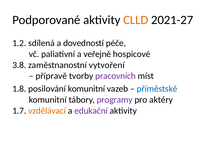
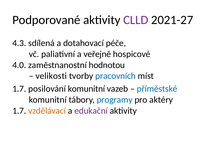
CLLD colour: orange -> purple (136, 20)
1.2: 1.2 -> 4.3 (19, 43)
dovedností: dovedností -> dotahovací (84, 43)
3.8: 3.8 -> 4.0 (19, 65)
vytvoření: vytvoření -> hodnotou (107, 65)
přípravě: přípravě -> velikosti (51, 76)
pracovních colour: purple -> blue (116, 76)
1.8: 1.8 -> 1.7 (19, 89)
programy colour: purple -> blue (115, 100)
